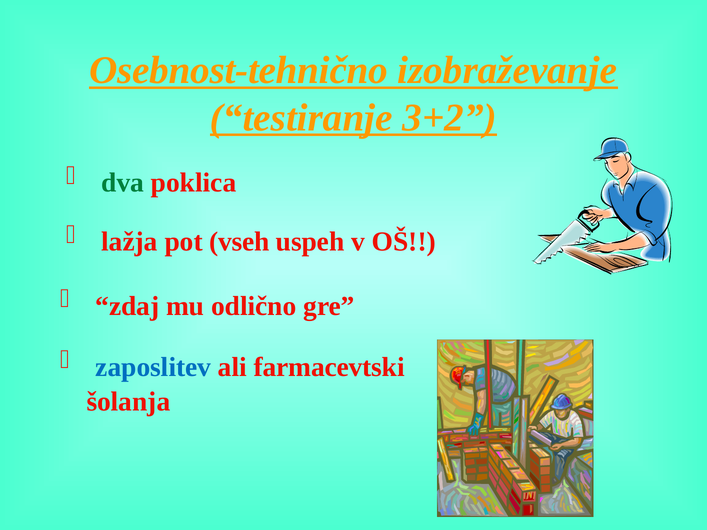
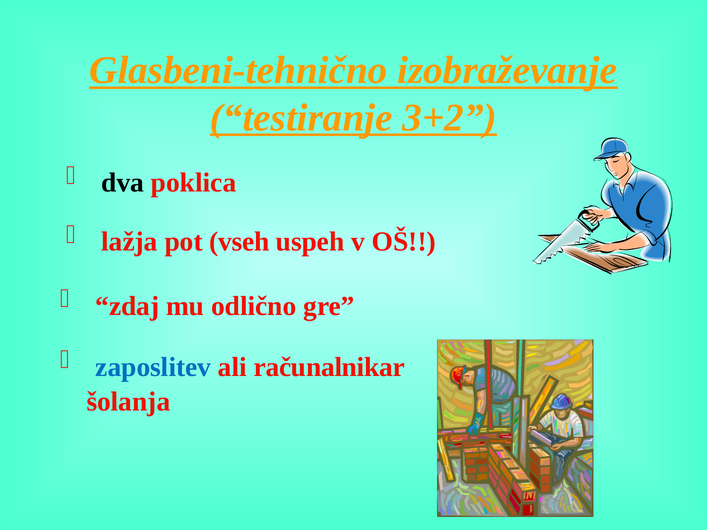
Osebnost-tehnično: Osebnost-tehnično -> Glasbeni-tehnično (238, 70)
dva colour: green -> black (123, 183)
farmacevtski: farmacevtski -> računalnikar (329, 367)
